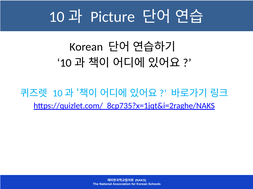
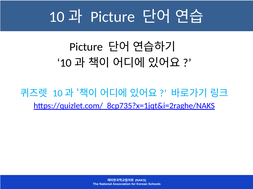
Korean: Korean -> Picture (86, 47)
